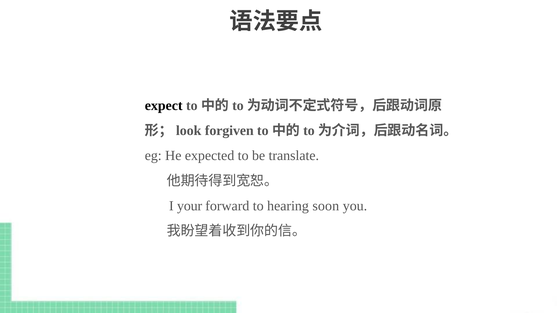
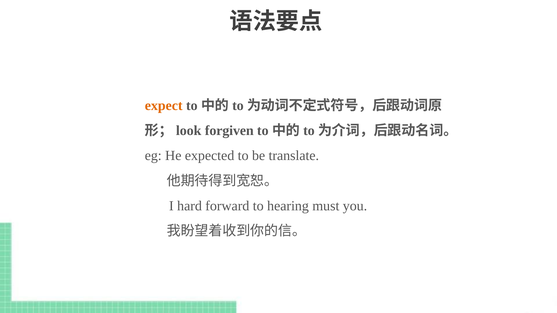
expect colour: black -> orange (164, 106)
your: your -> hard (190, 206)
soon: soon -> must (326, 206)
